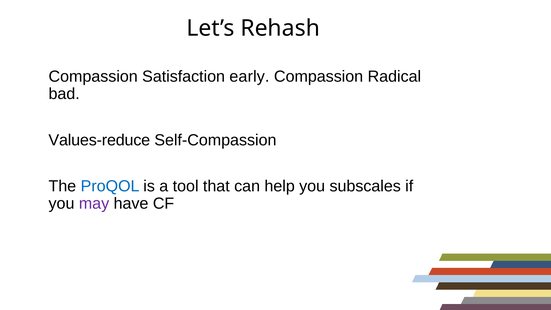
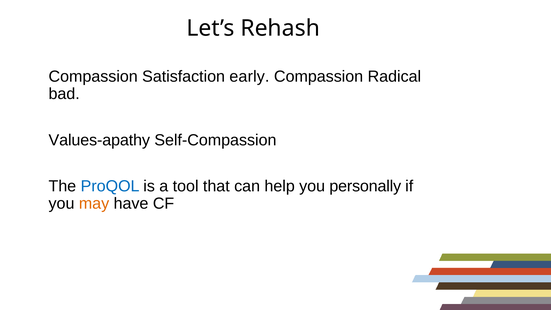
Values-reduce: Values-reduce -> Values-apathy (99, 140)
subscales: subscales -> personally (365, 186)
may colour: purple -> orange (94, 204)
